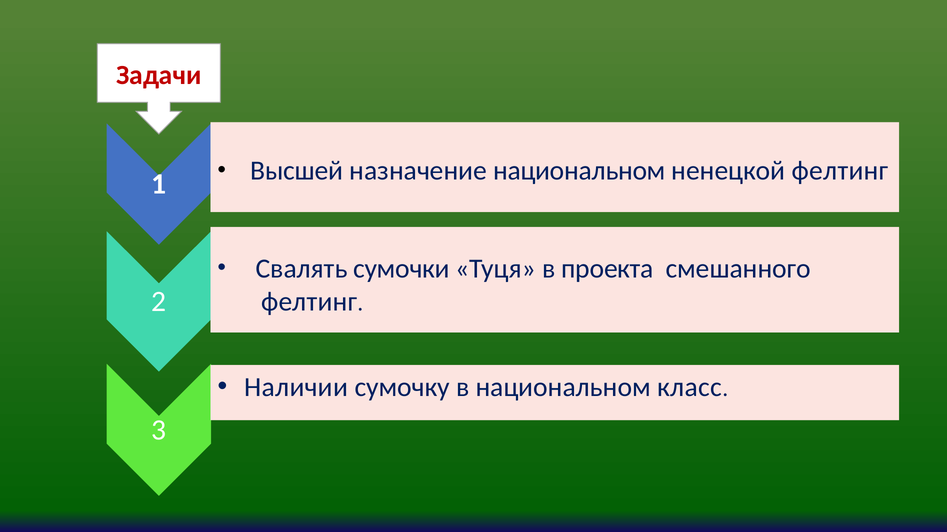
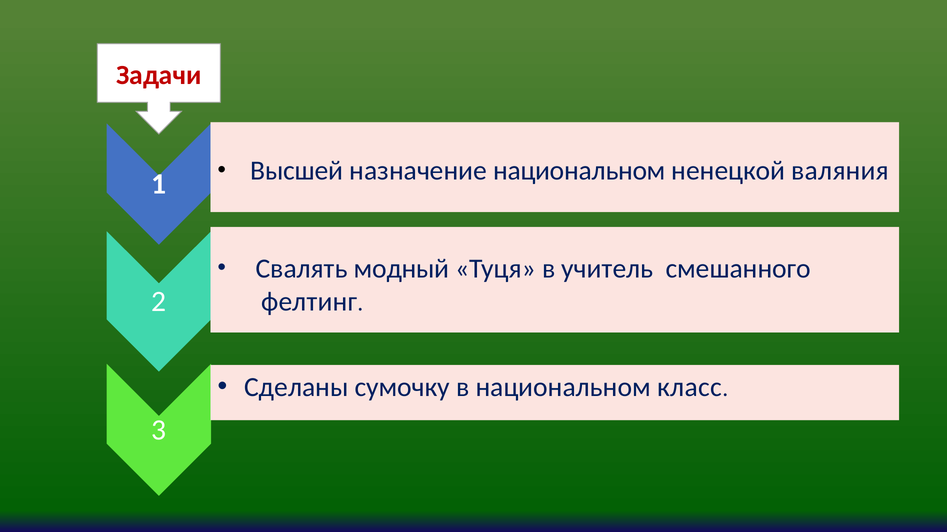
ненецкой фелтинг: фелтинг -> валяния (840, 171)
сумочки: сумочки -> модный (402, 269)
проекта: проекта -> учитель (607, 269)
Наличии: Наличии -> Сделаны (296, 387)
